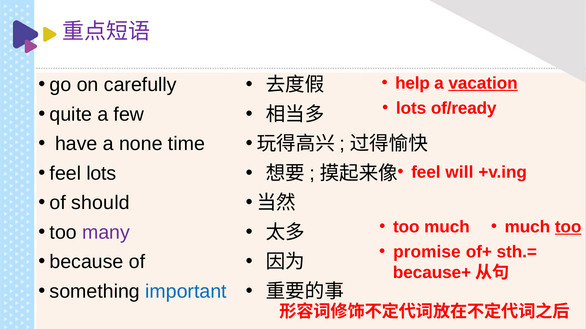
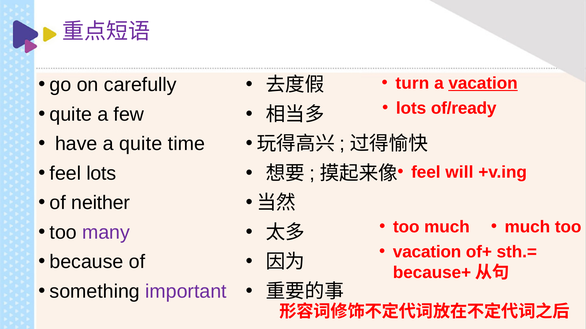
help: help -> turn (412, 83)
a none: none -> quite (141, 144)
should: should -> neither (101, 203)
too underline: present -> none (568, 227)
promise: promise -> vacation (427, 252)
important colour: blue -> purple (186, 292)
